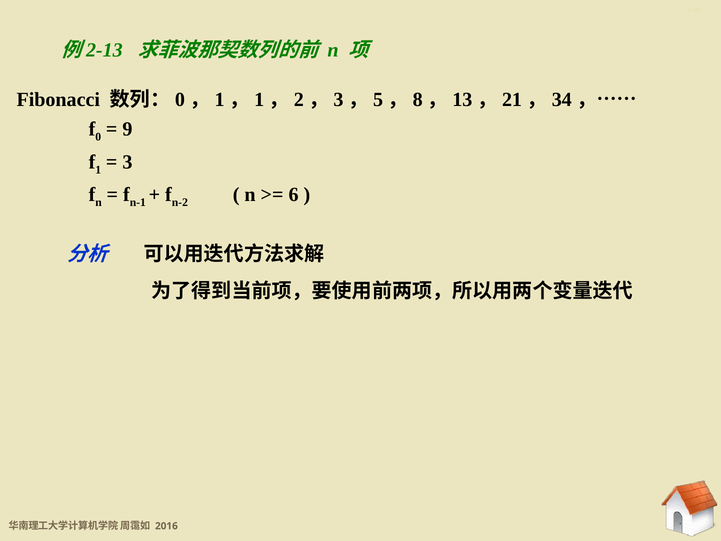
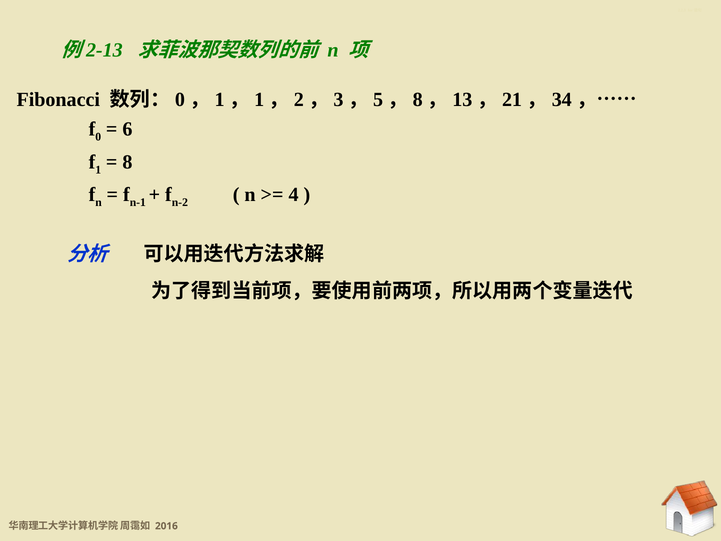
9: 9 -> 6 (127, 129)
3: 3 -> 8 (127, 162)
6: 6 -> 4 (294, 195)
